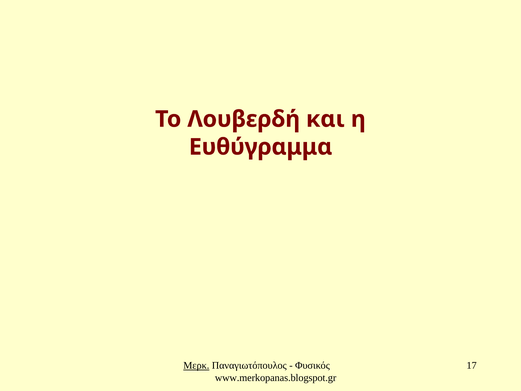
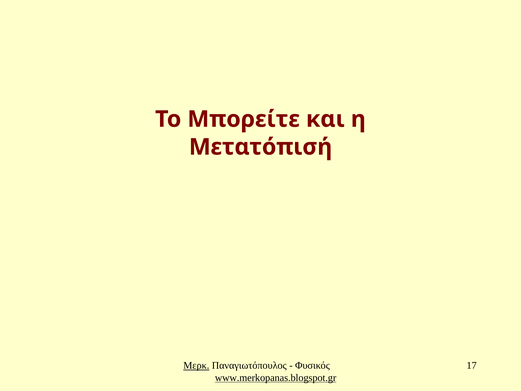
Λουβερδή: Λουβερδή -> Μπορείτε (244, 119)
Ευθύγραμμα: Ευθύγραμμα -> Μετατόπισή (261, 147)
www.merkopanas.blogspot.gr underline: none -> present (276, 378)
